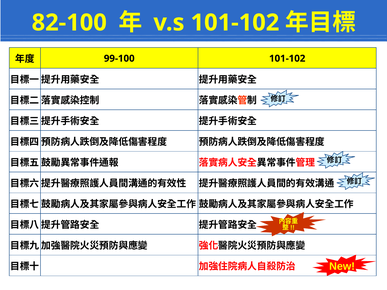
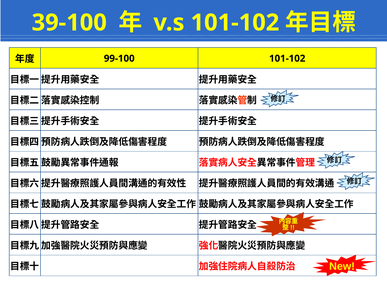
82-100: 82-100 -> 39-100 (69, 23)
